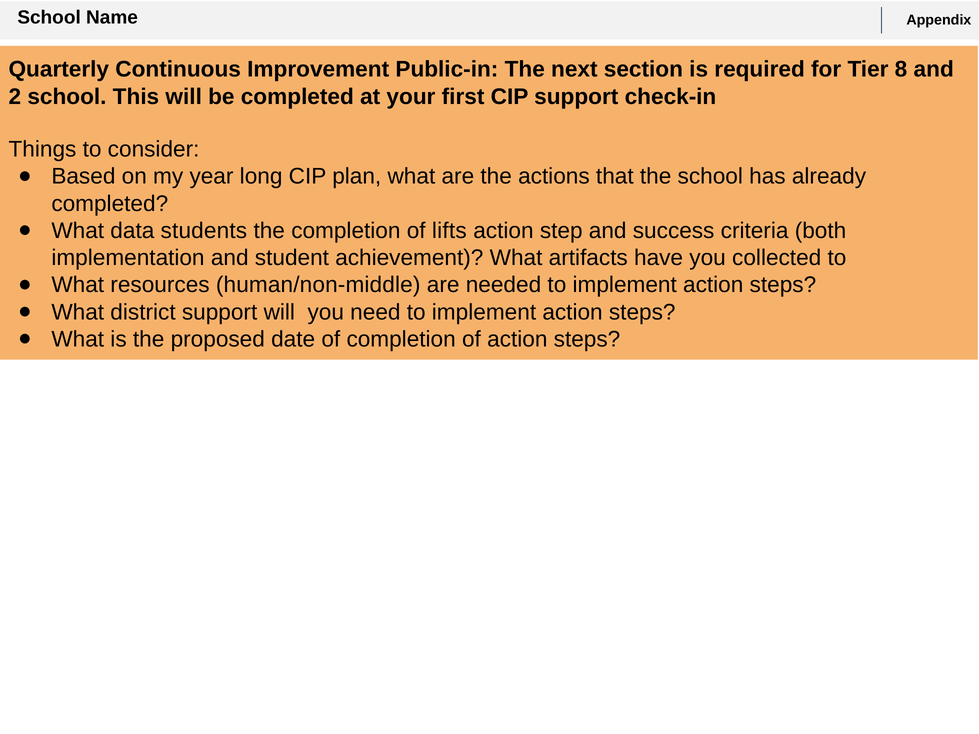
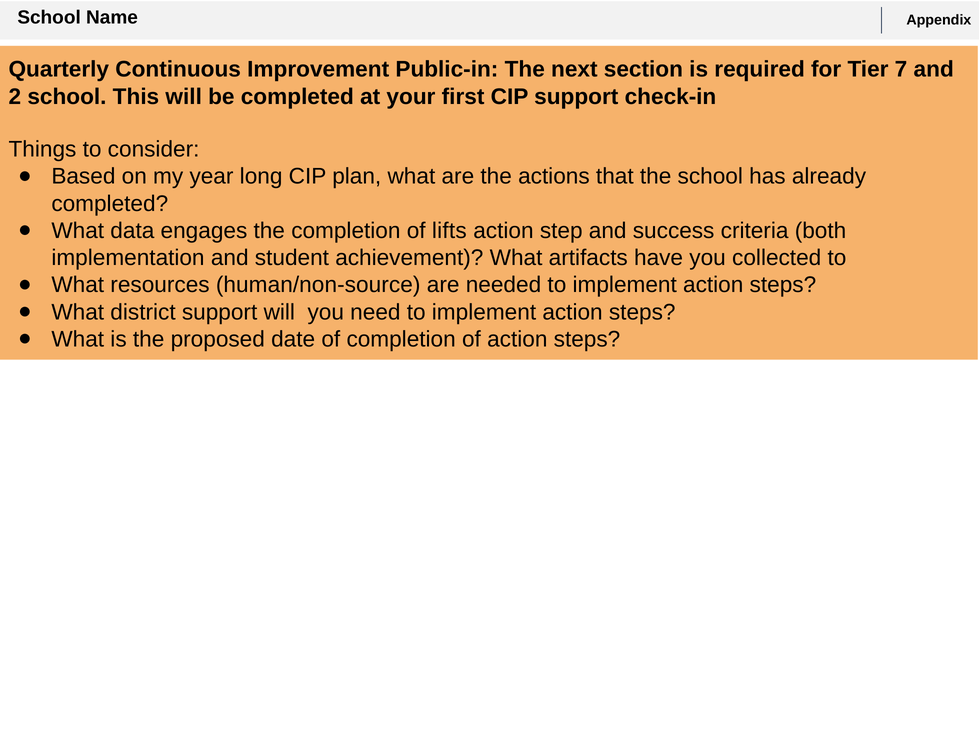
8: 8 -> 7 (901, 69)
students: students -> engages (204, 231)
human/non-middle: human/non-middle -> human/non-source (318, 285)
